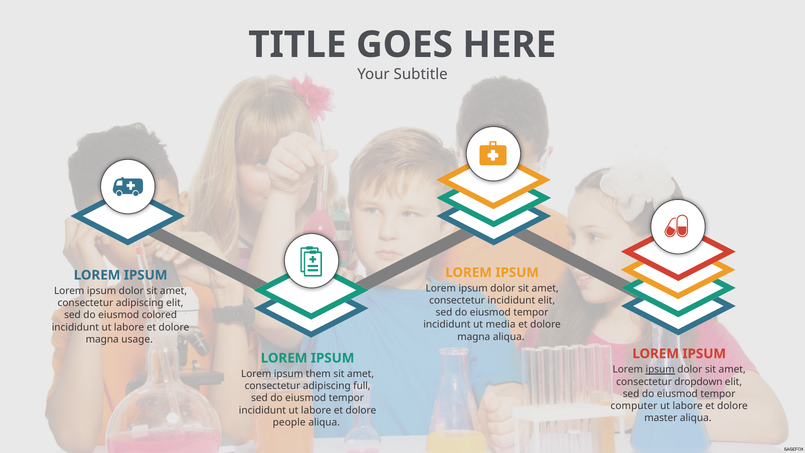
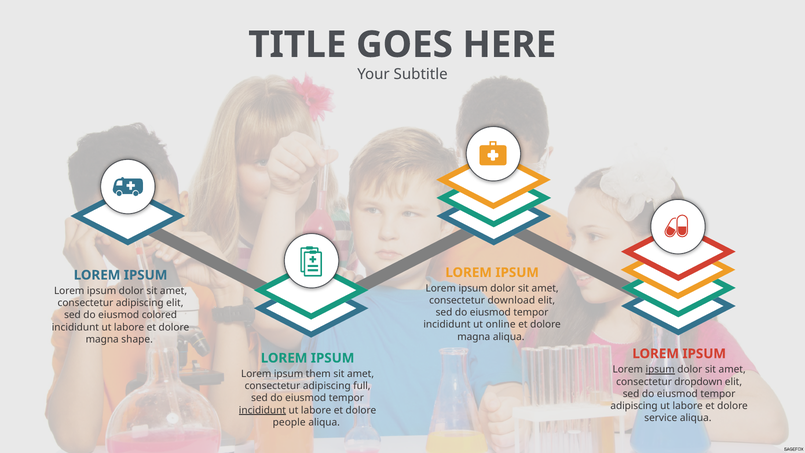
consectetur incididunt: incididunt -> download (511, 300)
media: media -> online (501, 325)
usage: usage -> shape (137, 339)
computer: computer -> adipiscing (634, 406)
incididunt underline: none -> present (262, 410)
master: master -> service (661, 418)
